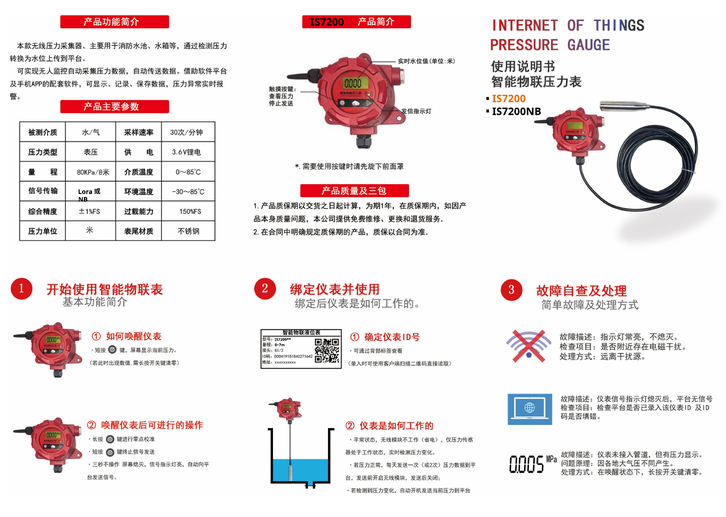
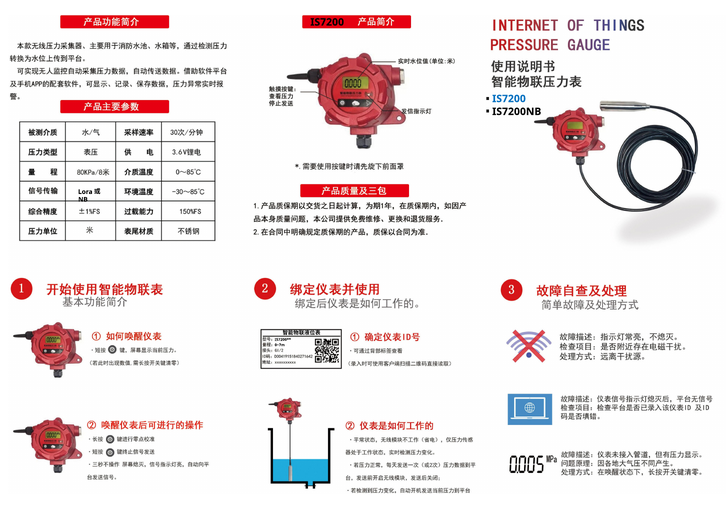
IS7200 colour: orange -> blue (509, 99)
